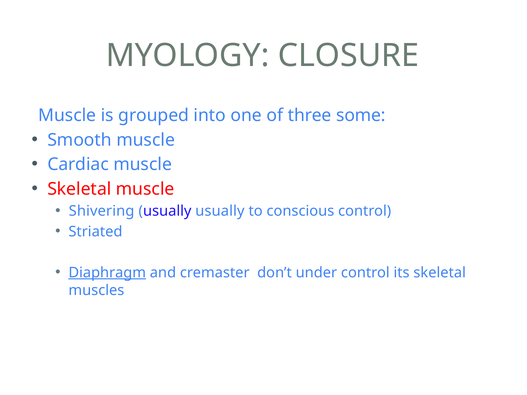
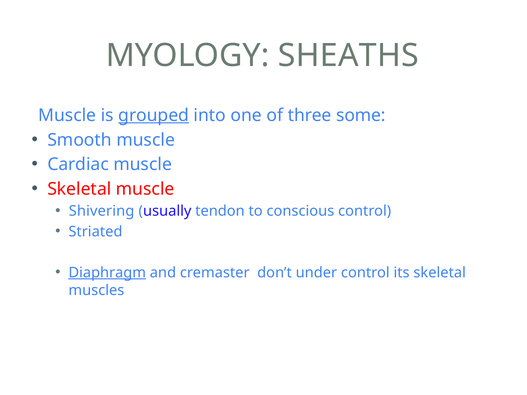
CLOSURE: CLOSURE -> SHEATHS (348, 56)
grouped underline: none -> present (154, 115)
usually usually: usually -> tendon (220, 211)
